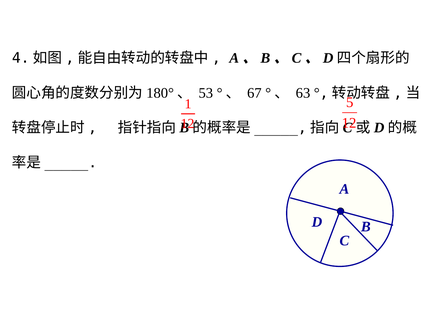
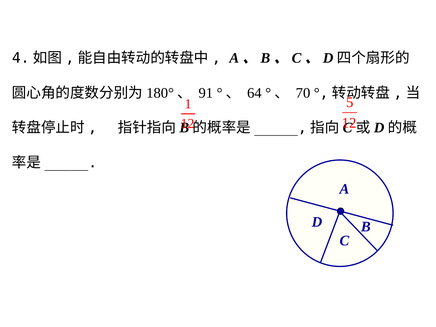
53: 53 -> 91 (206, 93)
67: 67 -> 64 (254, 93)
63: 63 -> 70 (303, 93)
